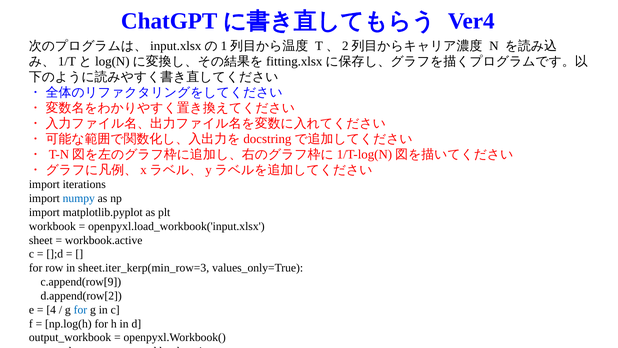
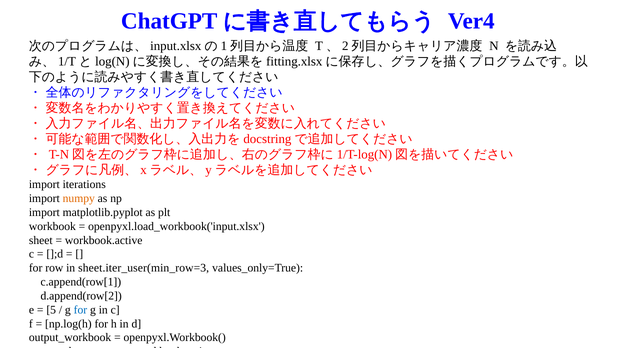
numpy colour: blue -> orange (79, 198)
sheet.iter_kerp(min_row=3: sheet.iter_kerp(min_row=3 -> sheet.iter_user(min_row=3 (144, 268)
c.append(row[9: c.append(row[9 -> c.append(row[1 (81, 282)
4: 4 -> 5 (51, 309)
